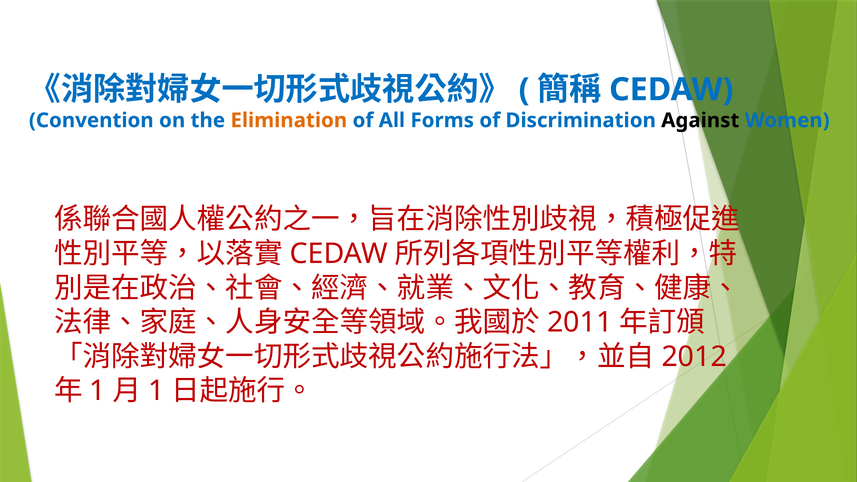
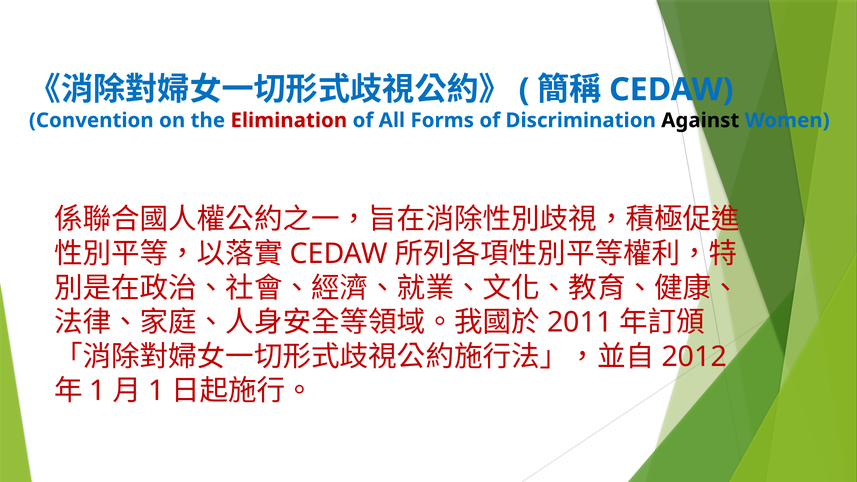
Elimination colour: orange -> red (289, 120)
